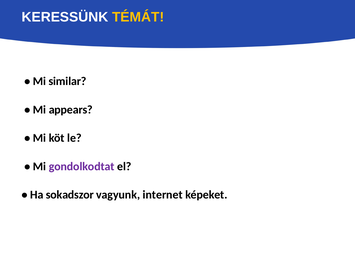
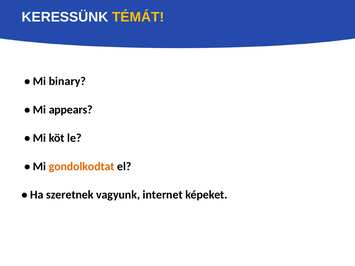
similar: similar -> binary (67, 81)
gondolkodtat colour: purple -> orange (82, 167)
sokadszor: sokadszor -> szeretnek (70, 195)
